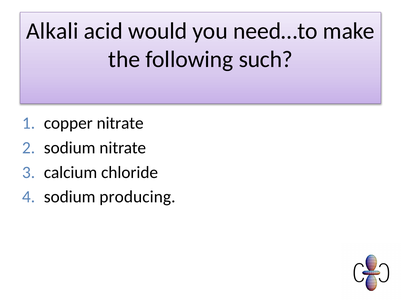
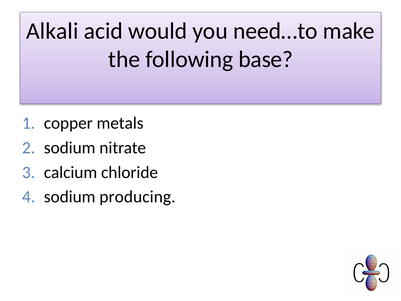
such: such -> base (266, 59)
copper nitrate: nitrate -> metals (120, 123)
